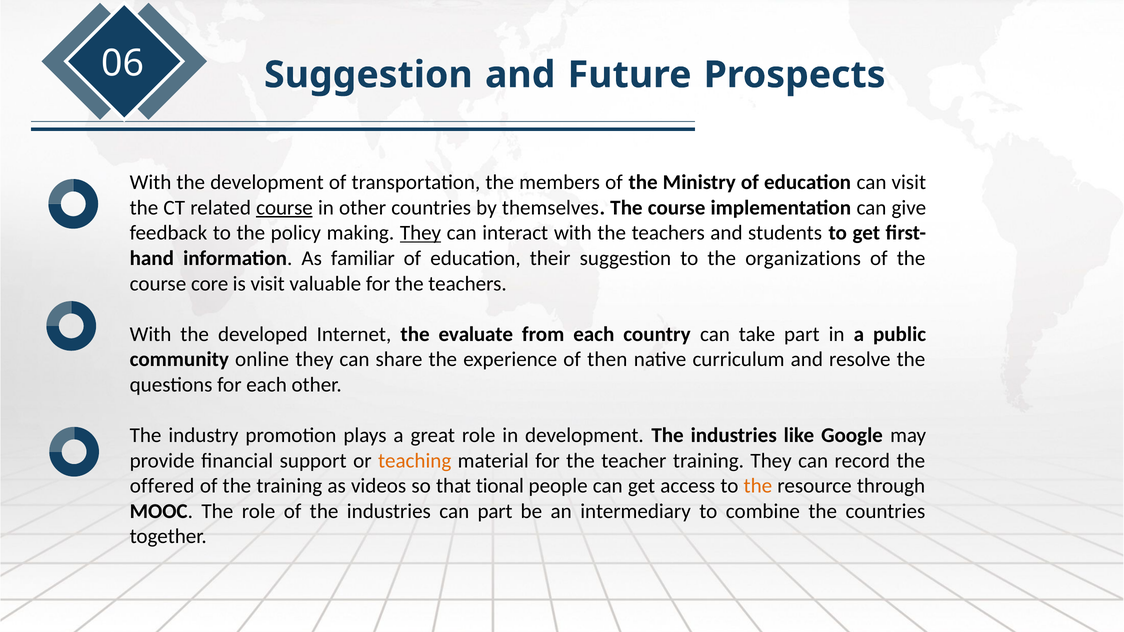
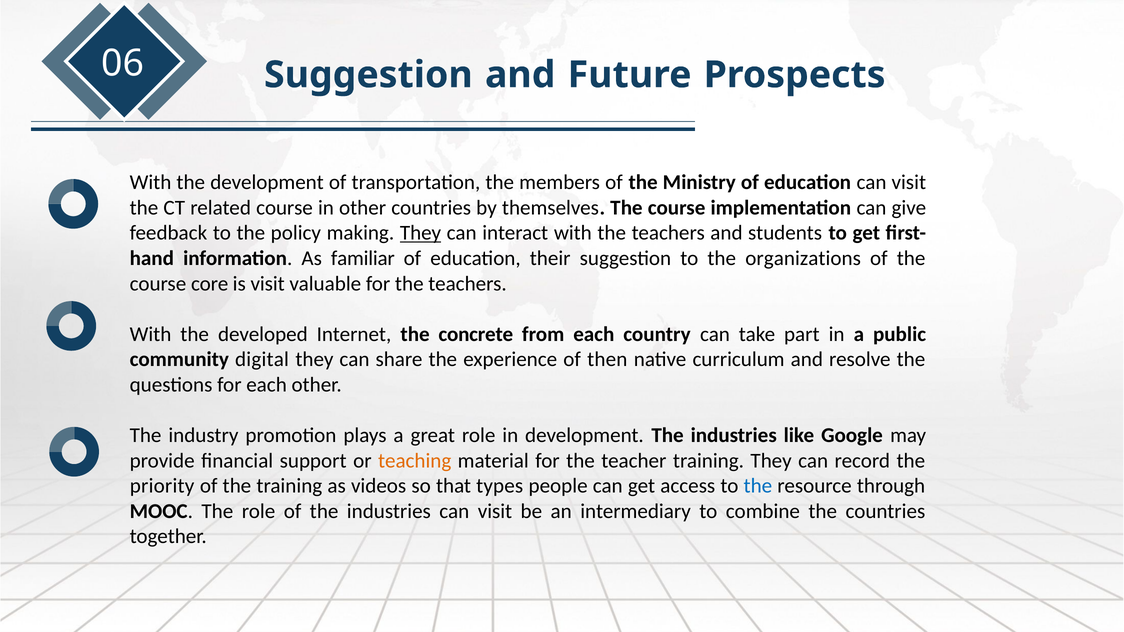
course underline: present -> none (285, 208)
evaluate: evaluate -> concrete (476, 334)
online: online -> digital (262, 360)
offered: offered -> priority (162, 486)
tional: tional -> types (500, 486)
the colour: orange -> blue (758, 486)
industries can part: part -> visit (495, 511)
